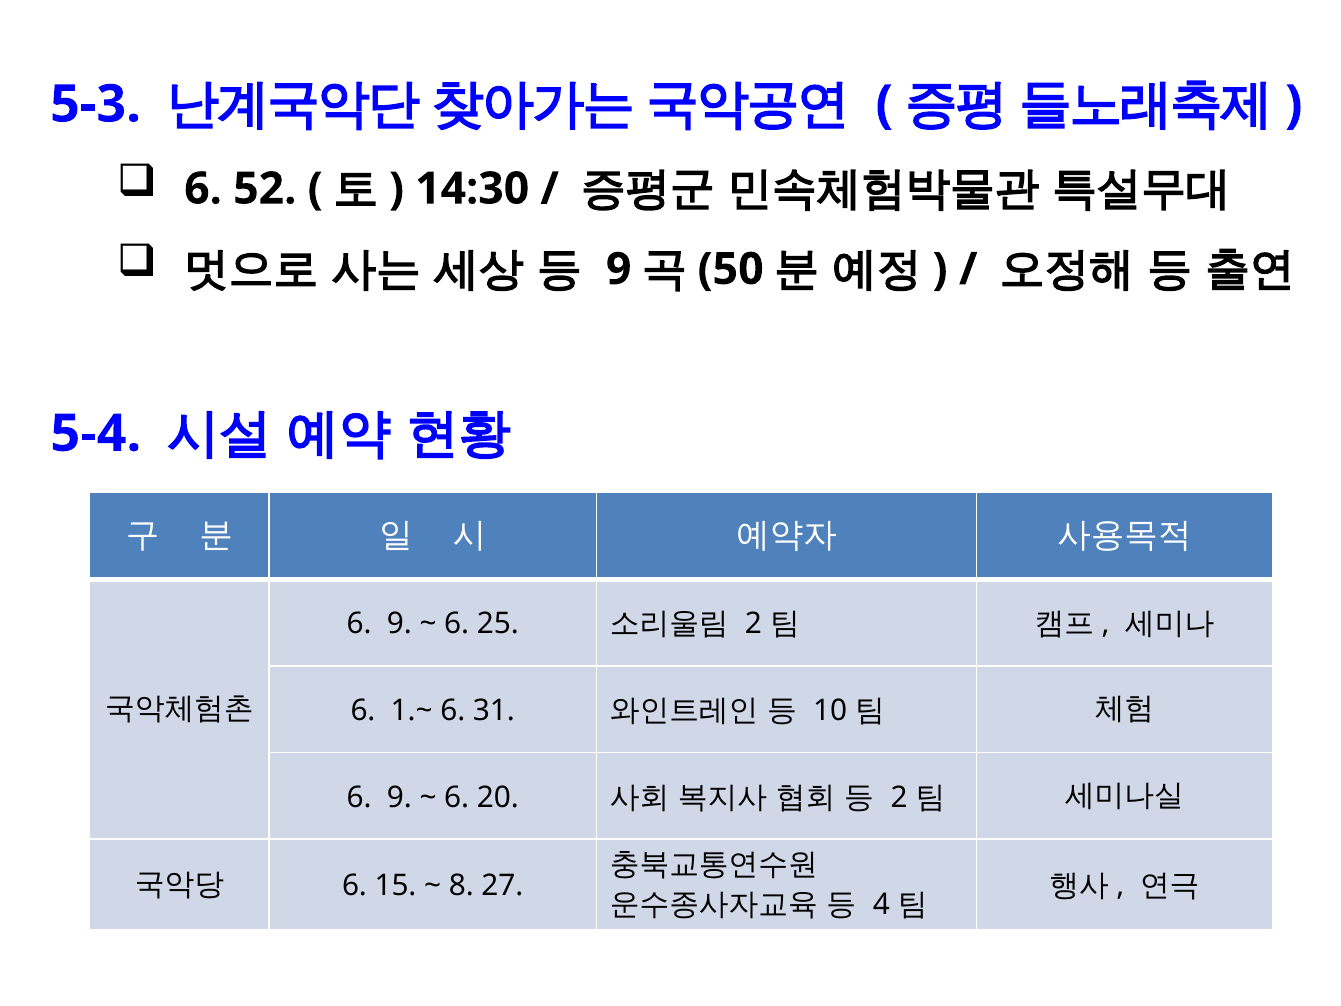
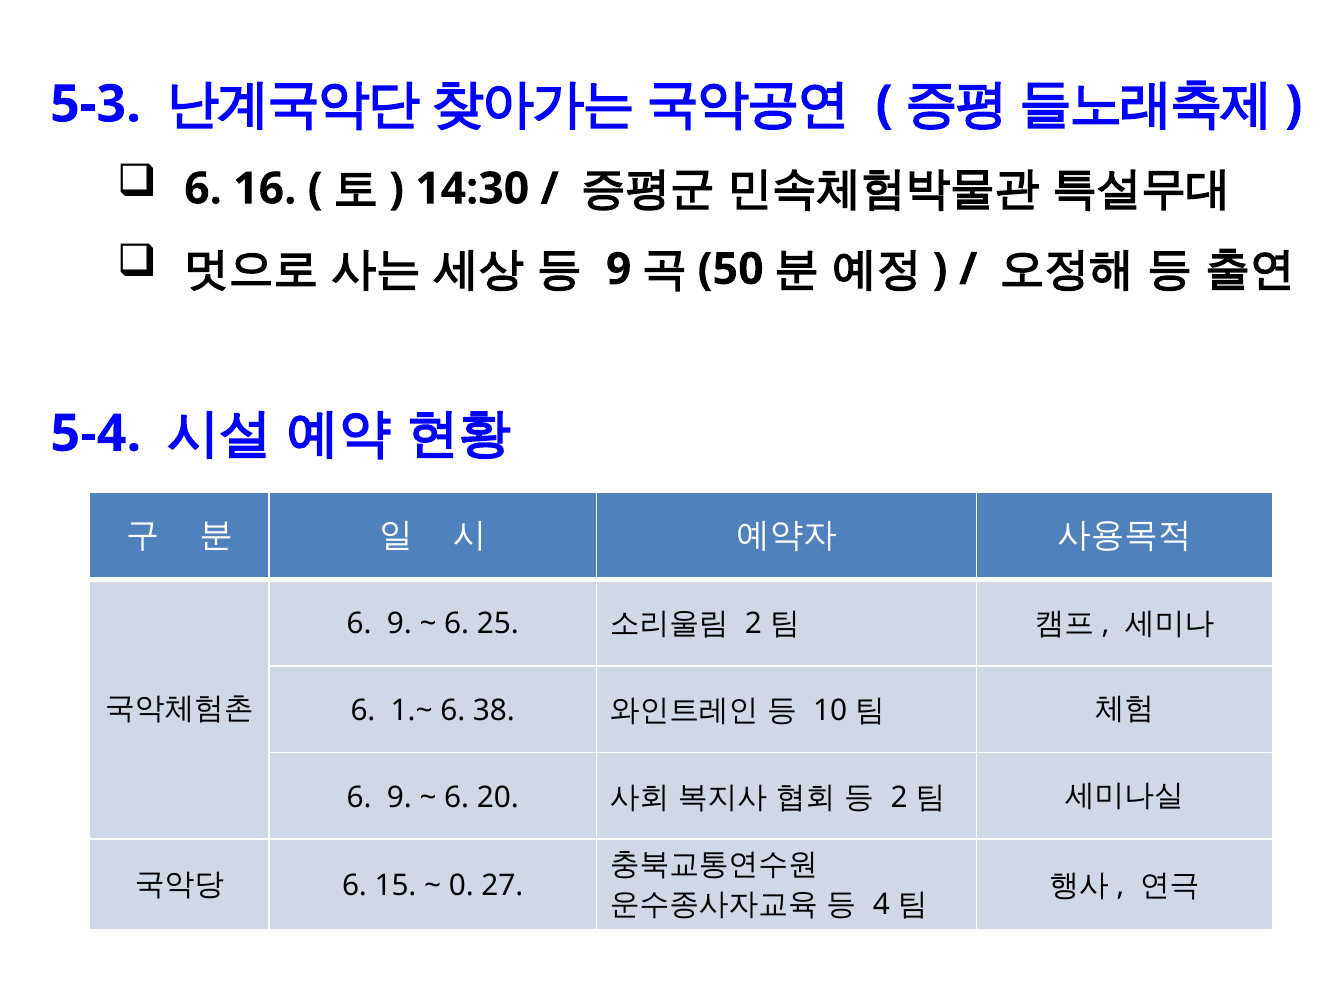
52: 52 -> 16 (265, 189)
31: 31 -> 38 (494, 711)
8: 8 -> 0 (461, 886)
